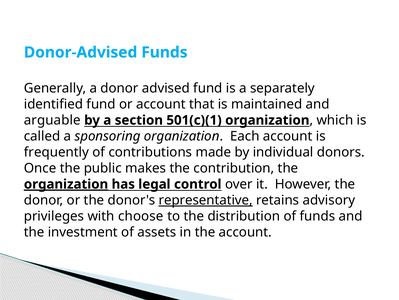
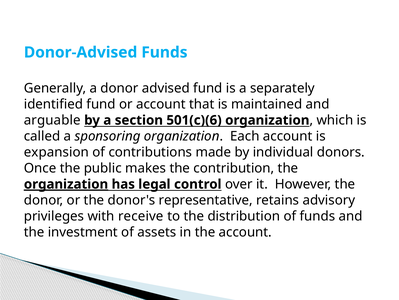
501(c)(1: 501(c)(1 -> 501(c)(6 (194, 120)
frequently: frequently -> expansion (56, 152)
representative underline: present -> none (206, 200)
choose: choose -> receive (141, 216)
